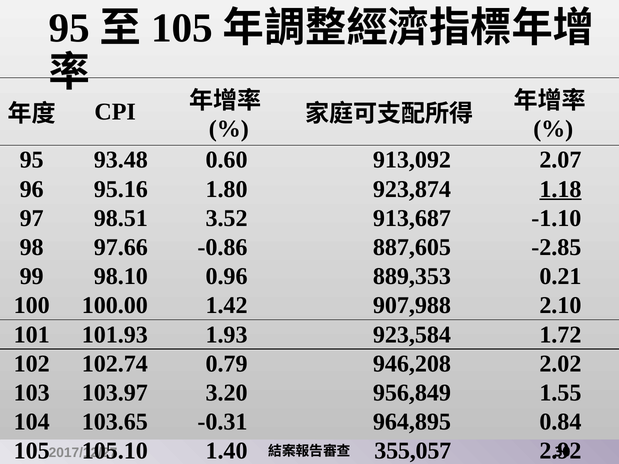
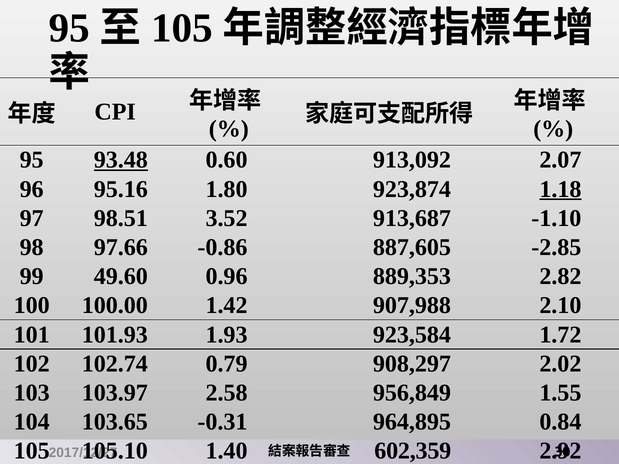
93.48 underline: none -> present (121, 160)
98.10: 98.10 -> 49.60 (121, 277)
0.21: 0.21 -> 2.82 (560, 277)
946,208: 946,208 -> 908,297 (412, 364)
3.20: 3.20 -> 2.58 (227, 393)
355,057: 355,057 -> 602,359 (413, 451)
